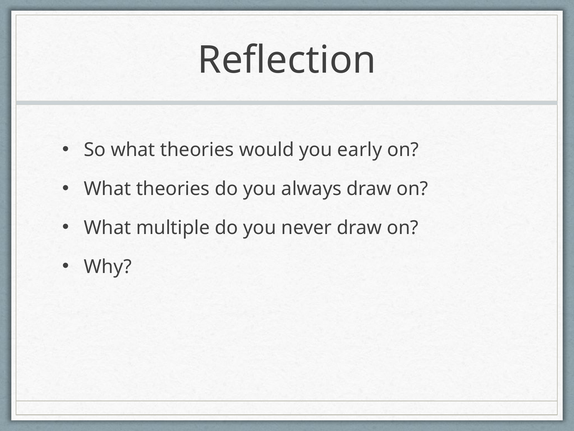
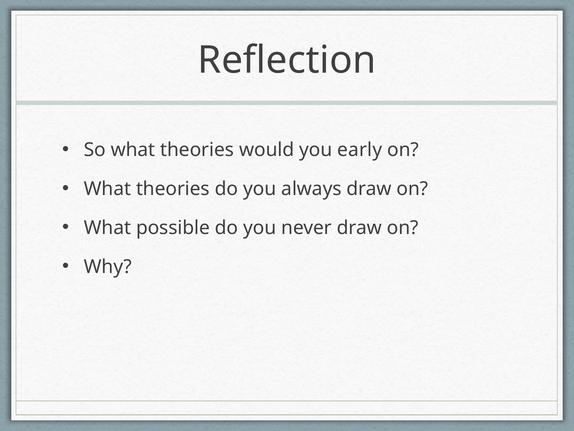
multiple: multiple -> possible (173, 227)
